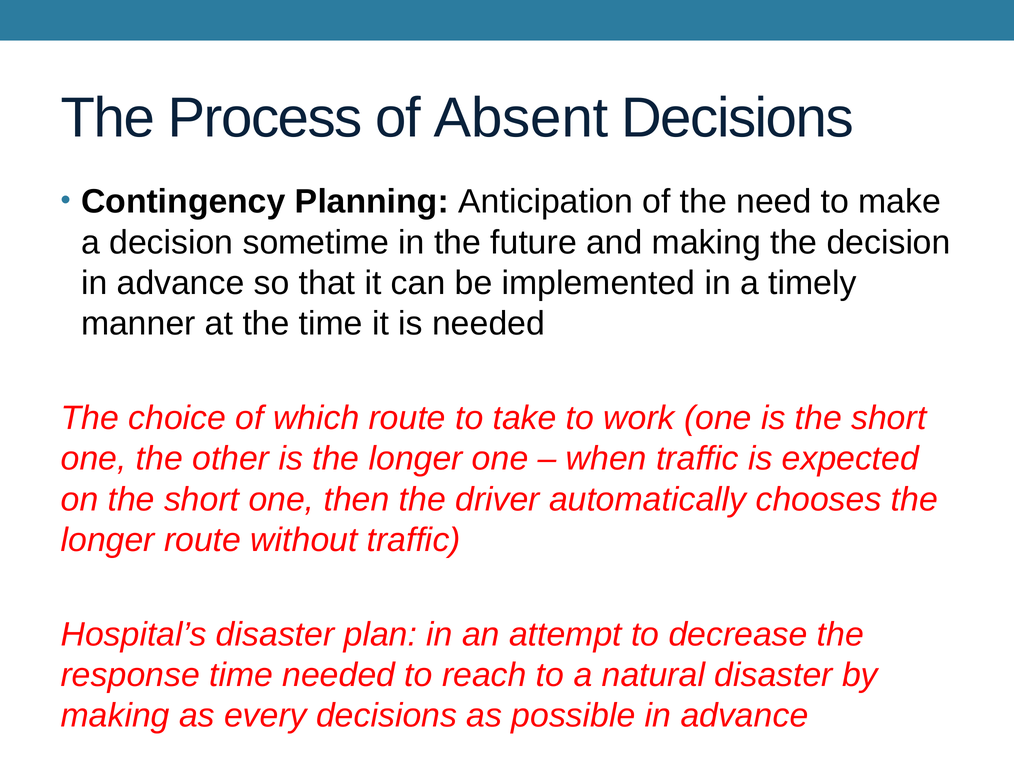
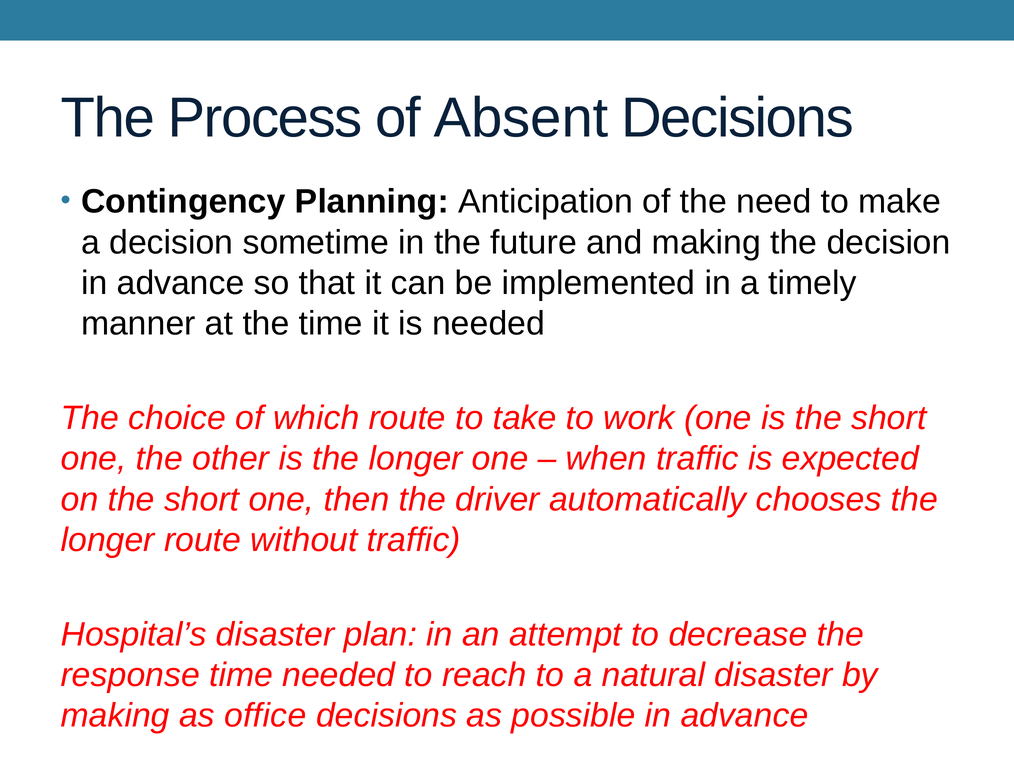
every: every -> office (265, 715)
